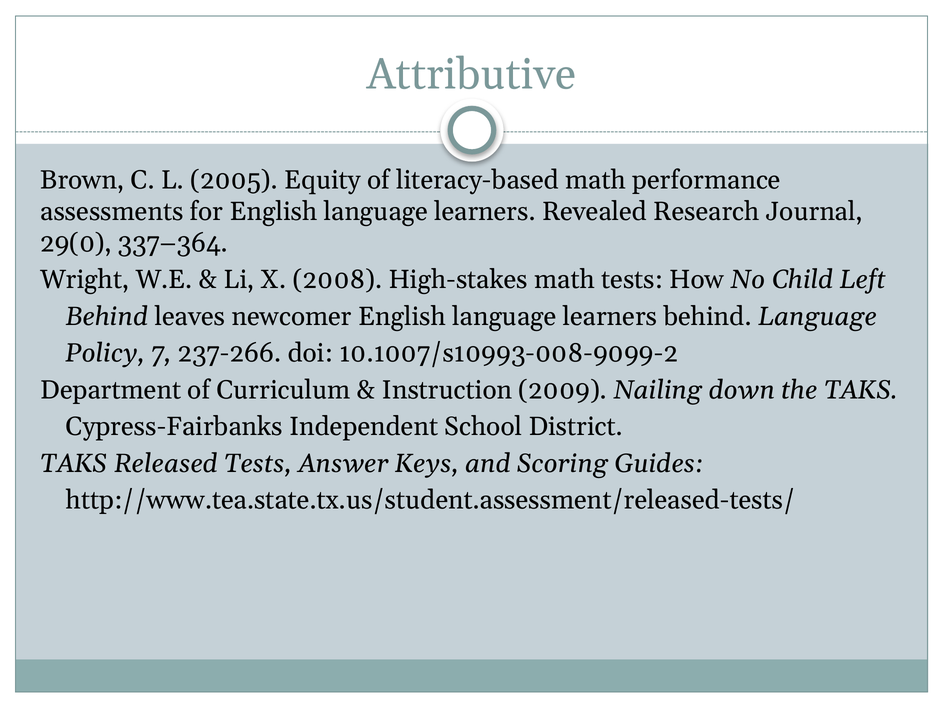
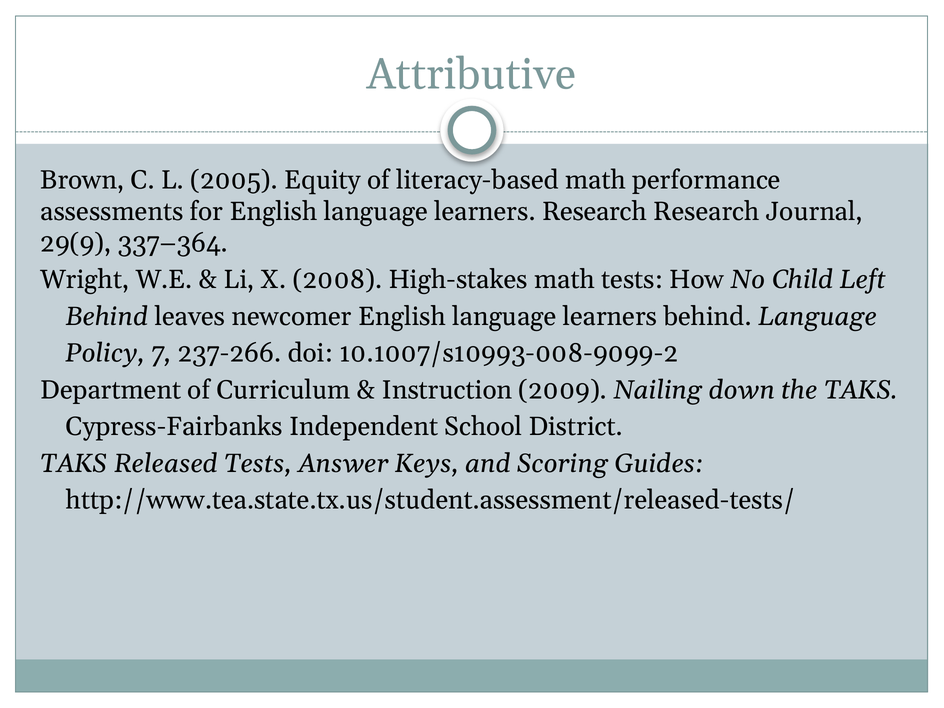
learners Revealed: Revealed -> Research (595, 211)
29(0: 29(0 -> 29(9 (76, 243)
